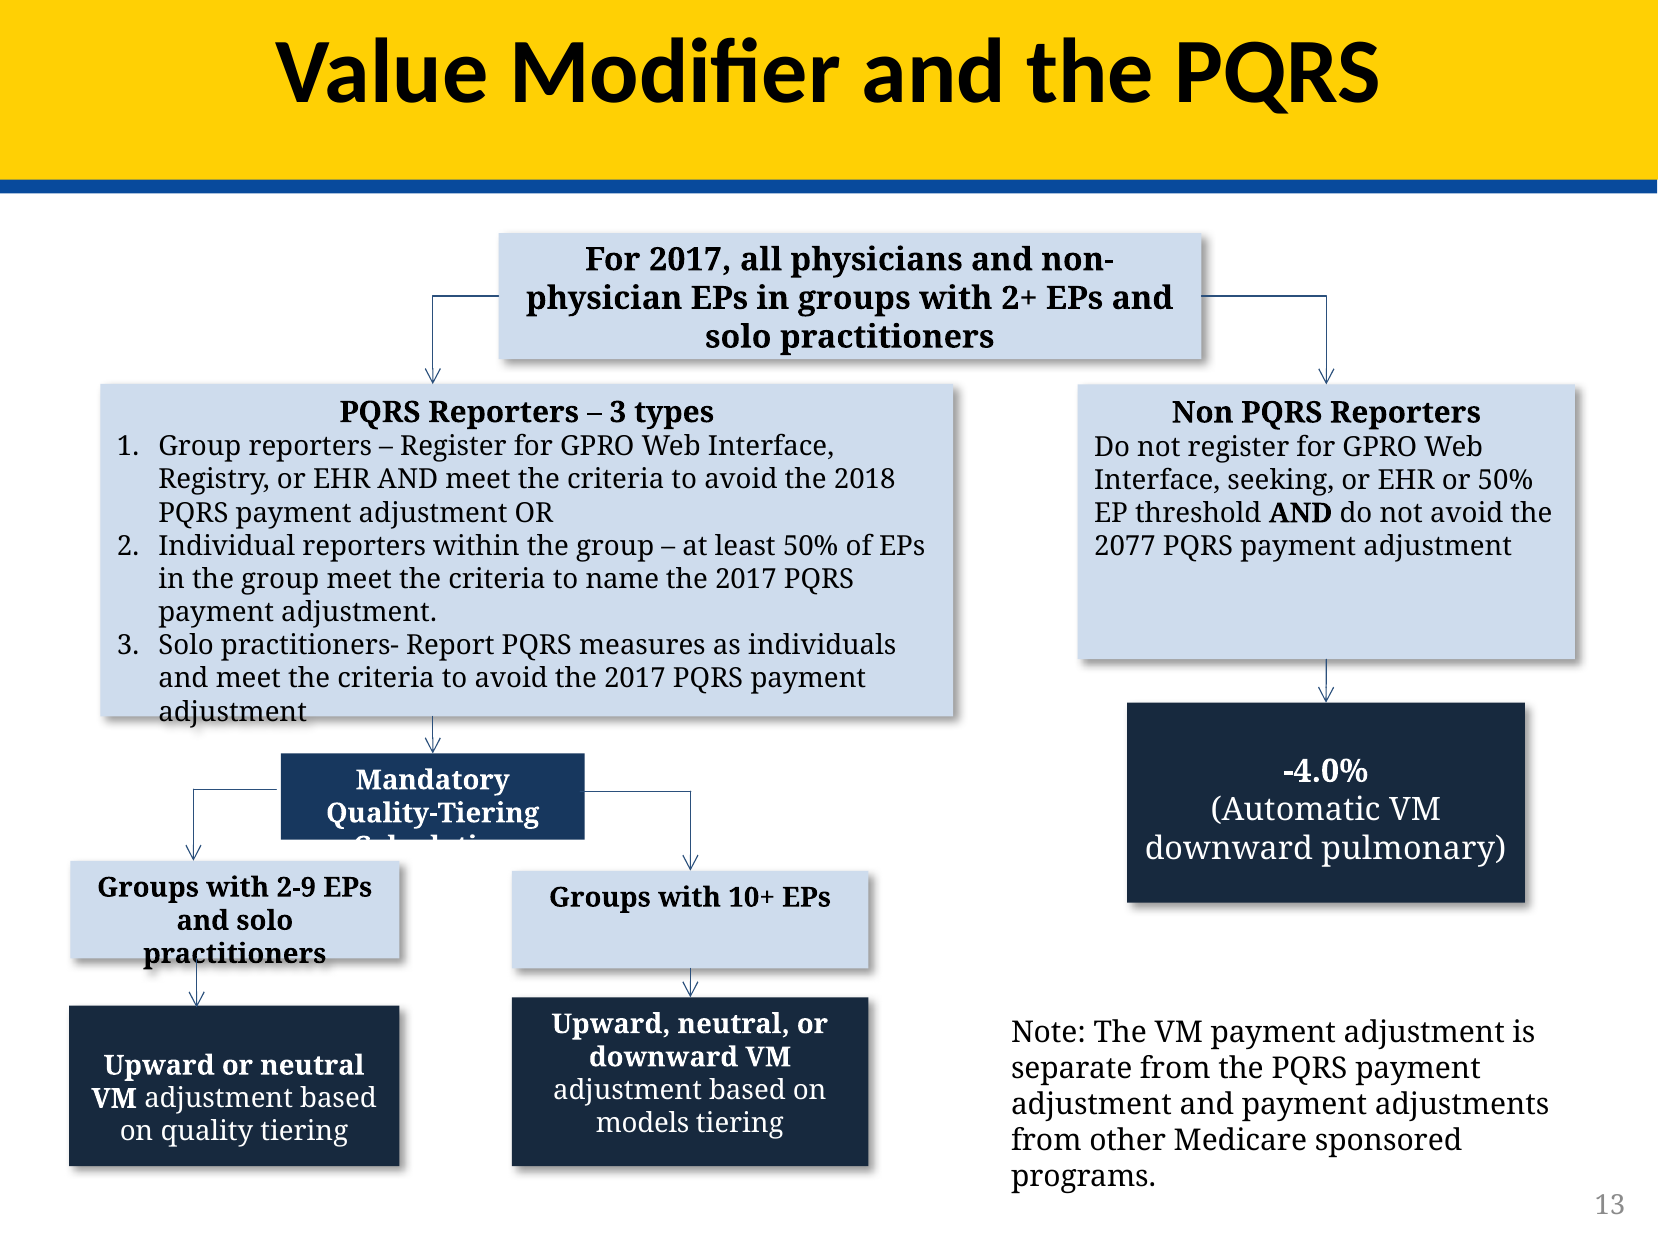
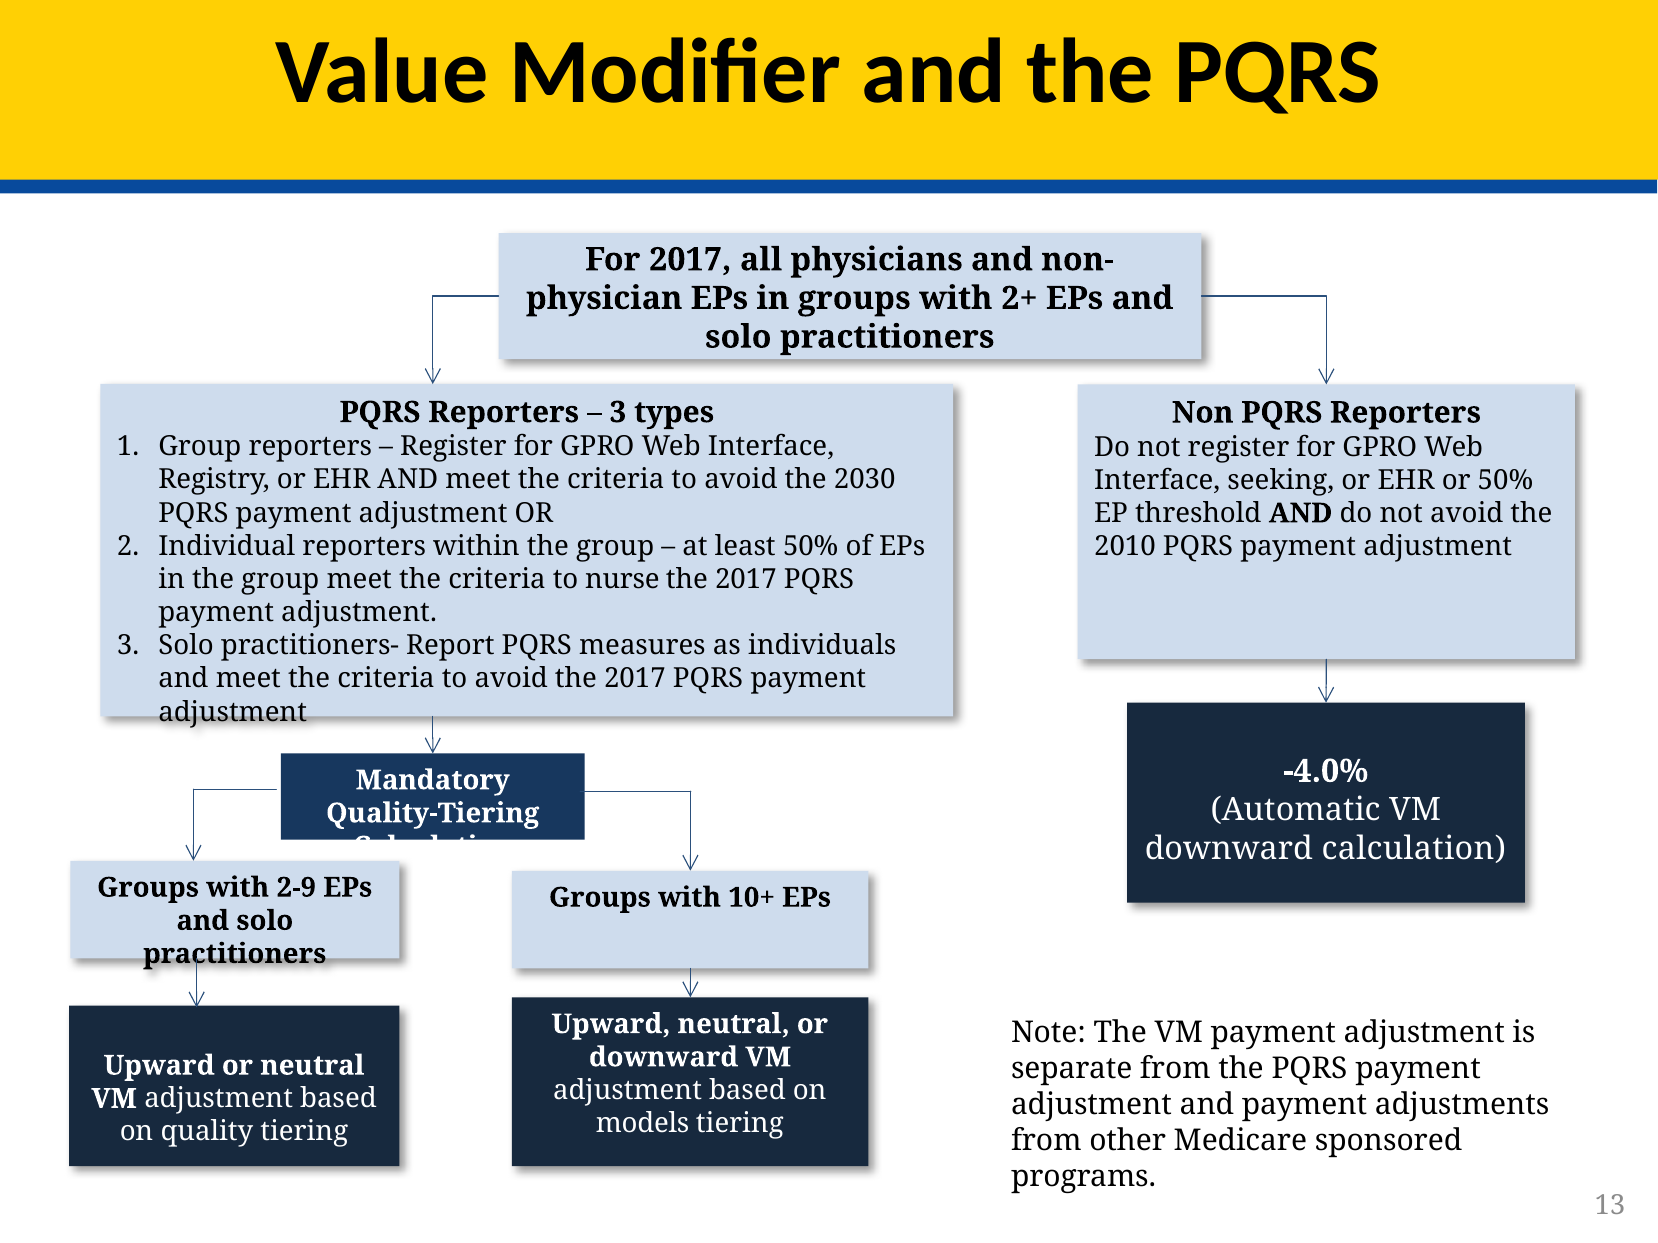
2018: 2018 -> 2030 (865, 480)
2077: 2077 -> 2010 (1125, 547)
name: name -> nurse (622, 580)
downward pulmonary: pulmonary -> calculation (1414, 849)
